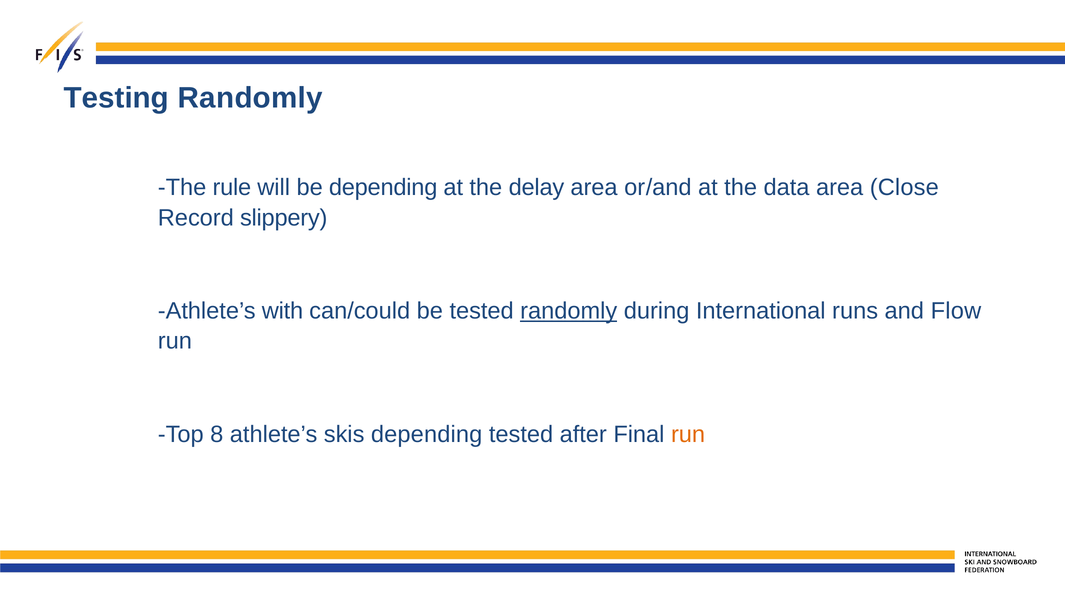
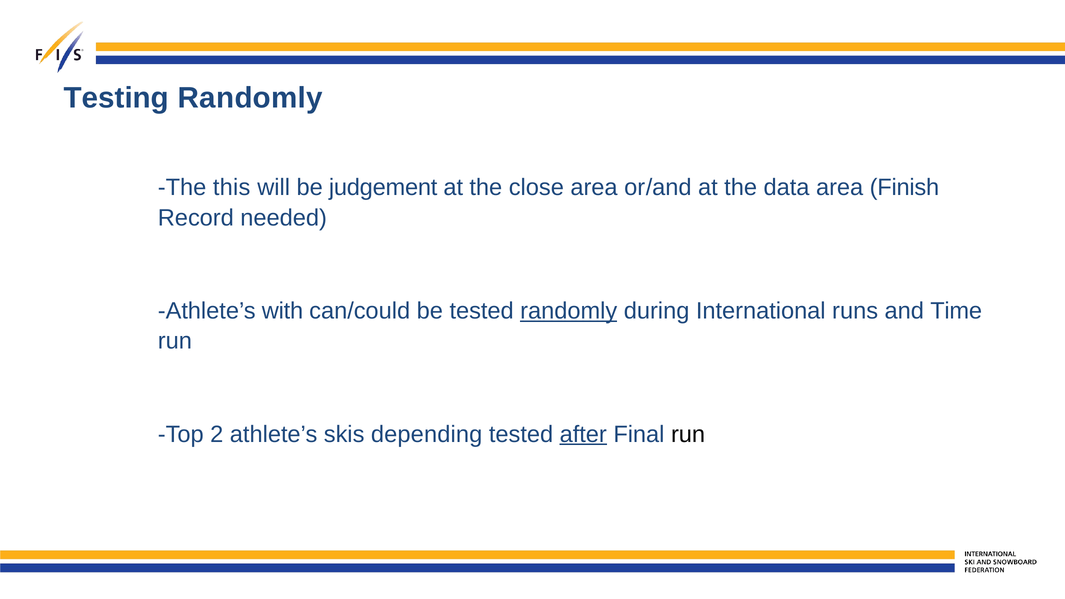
rule: rule -> this (232, 188)
be depending: depending -> judgement (383, 188)
delay: delay -> close (536, 188)
Close: Close -> Finish (904, 188)
slippery: slippery -> needed (284, 218)
Flow: Flow -> Time (956, 311)
8: 8 -> 2 (217, 434)
after underline: none -> present (583, 434)
run colour: orange -> black (688, 434)
